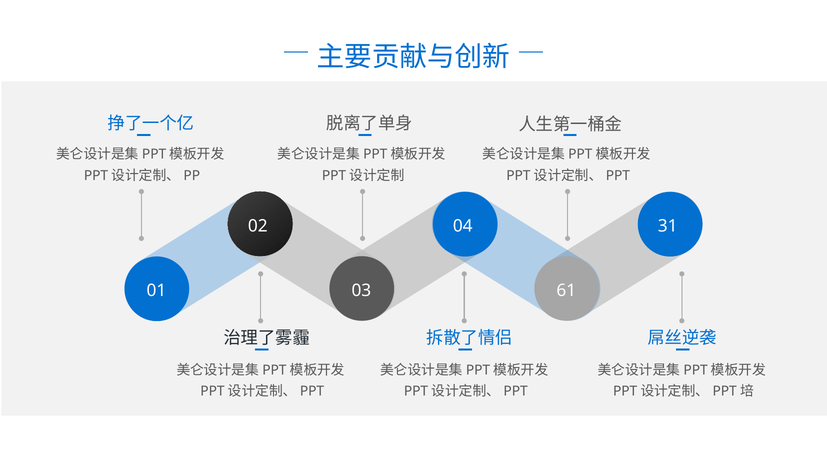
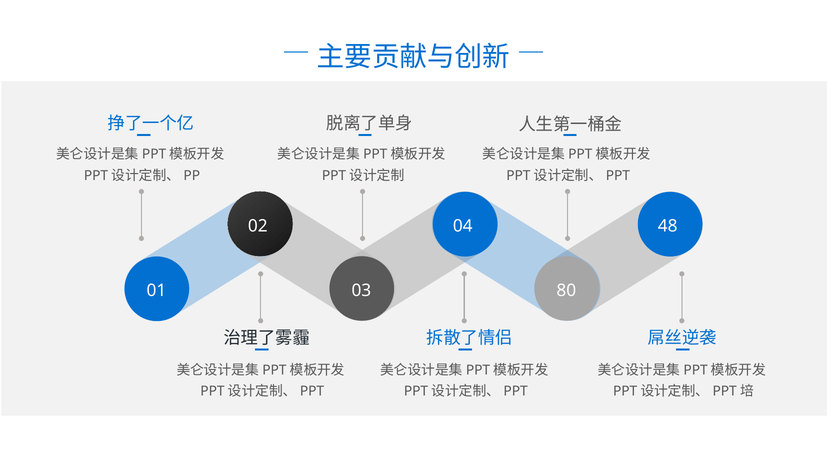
31: 31 -> 48 (668, 226)
61: 61 -> 80 (566, 291)
